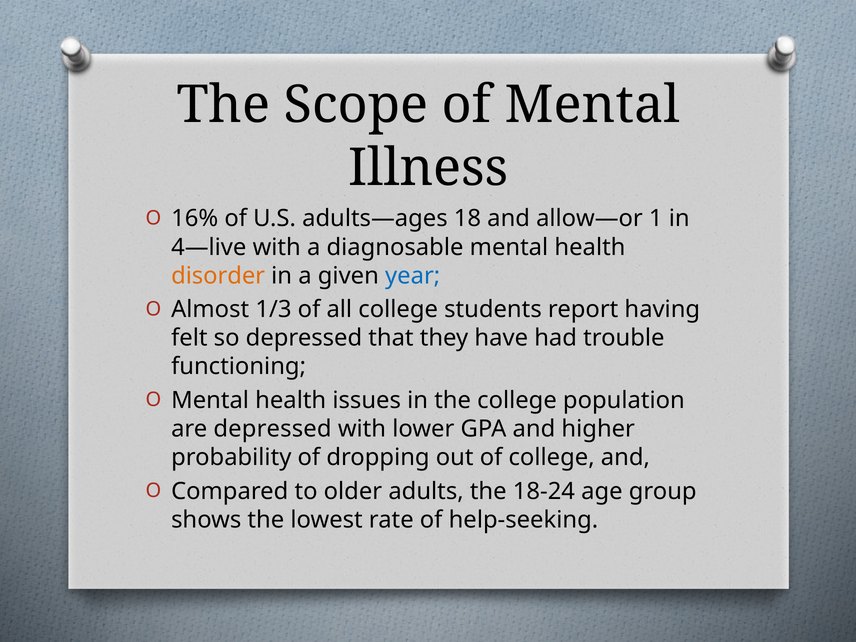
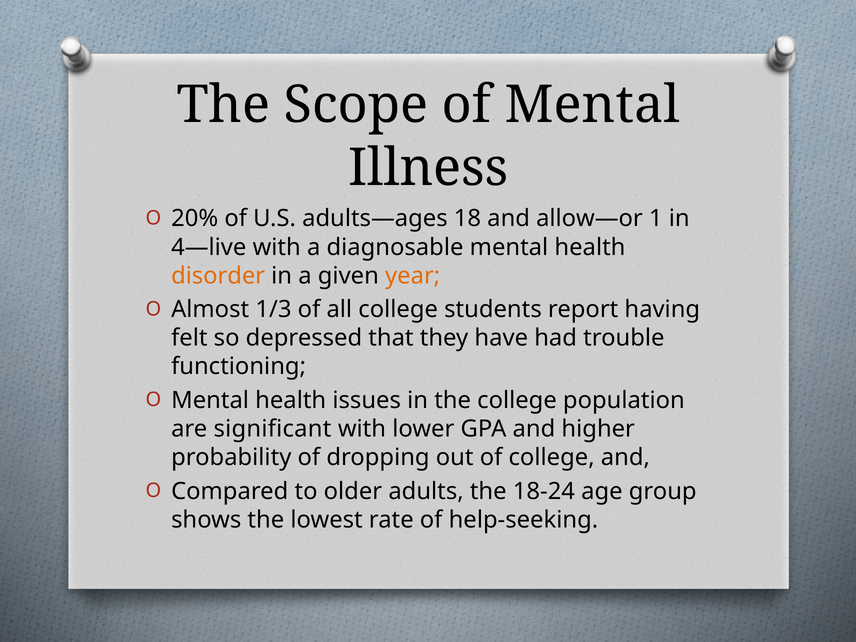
16%: 16% -> 20% (195, 219)
year colour: blue -> orange (413, 276)
are depressed: depressed -> significant (272, 429)
